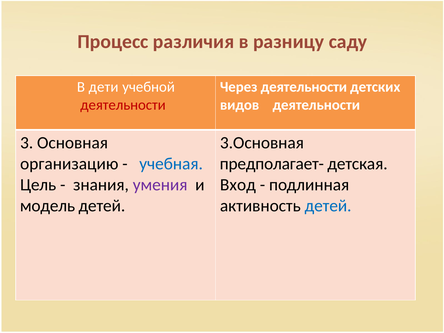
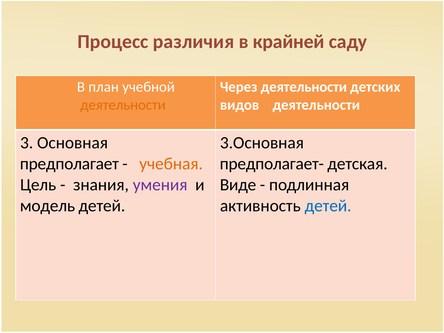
разницу: разницу -> крайней (289, 42)
дети: дети -> план (104, 87)
деятельности colour: red -> orange (123, 105)
организацию: организацию -> предполагает (69, 164)
учебная colour: blue -> orange (171, 164)
Вход: Вход -> Виде (238, 185)
